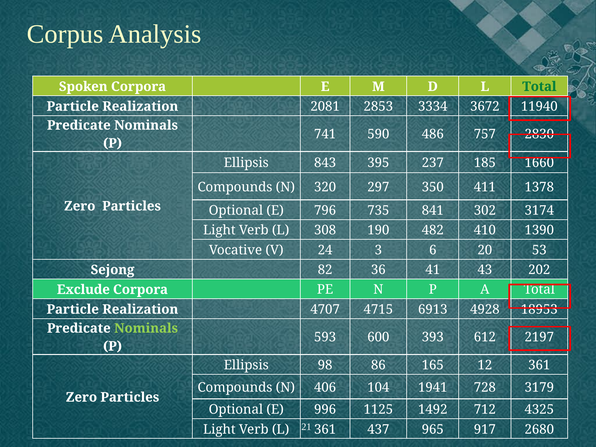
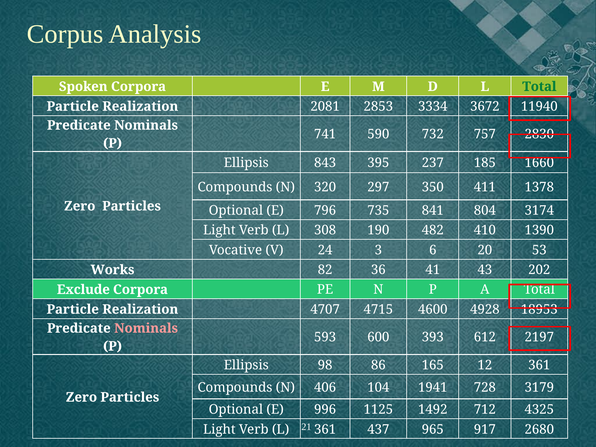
486: 486 -> 732 (433, 134)
302: 302 -> 804 (485, 210)
Sejong: Sejong -> Works (113, 270)
6913: 6913 -> 4600 (433, 309)
Nominals colour: light green -> pink (146, 328)
